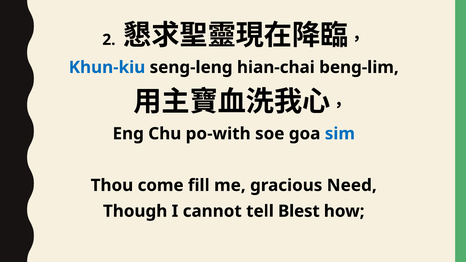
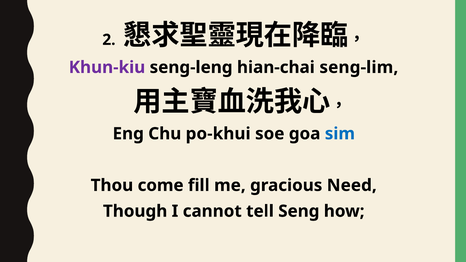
Khun-kiu colour: blue -> purple (107, 67)
beng-lim: beng-lim -> seng-lim (359, 67)
po-with: po-with -> po-khui (218, 134)
Blest: Blest -> Seng (299, 211)
